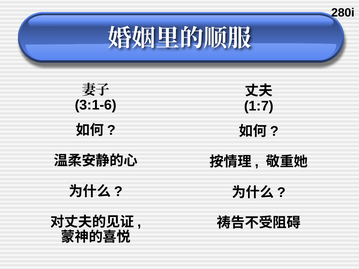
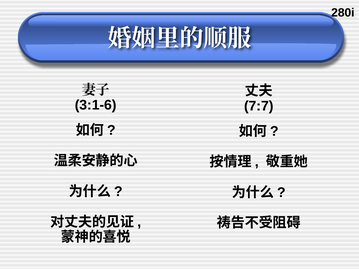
1:7: 1:7 -> 7:7 (259, 106)
